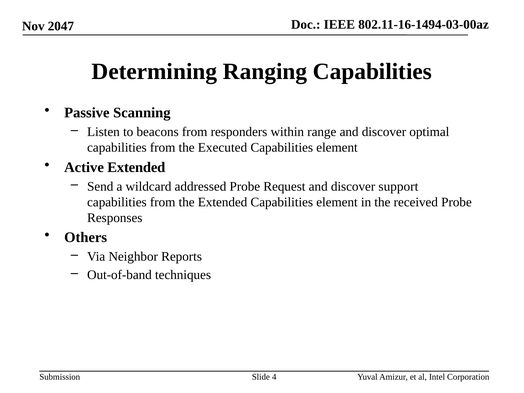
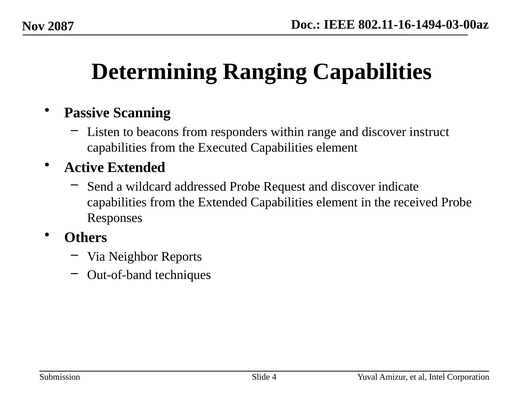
2047: 2047 -> 2087 (61, 26)
optimal: optimal -> instruct (429, 132)
support: support -> indicate (399, 186)
